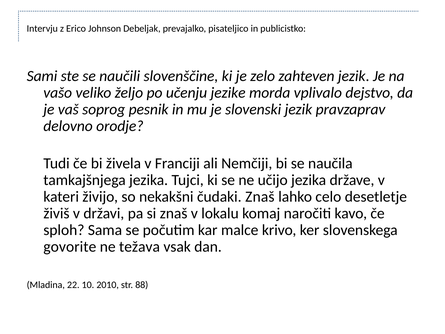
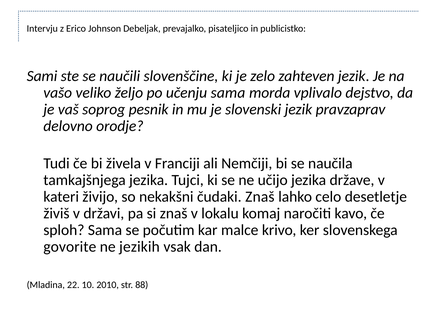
učenju jezike: jezike -> sama (228, 93)
težava: težava -> jezikih (139, 247)
